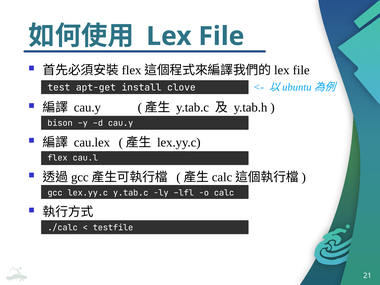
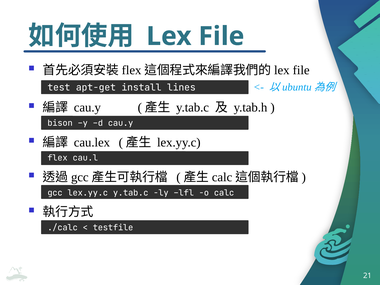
clove: clove -> lines (181, 87)
